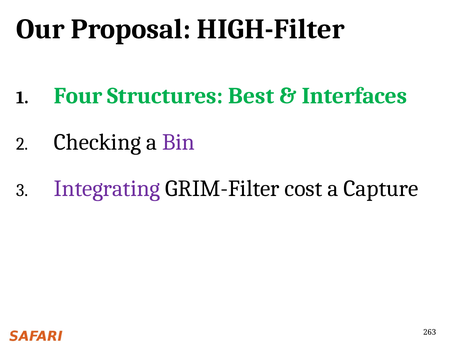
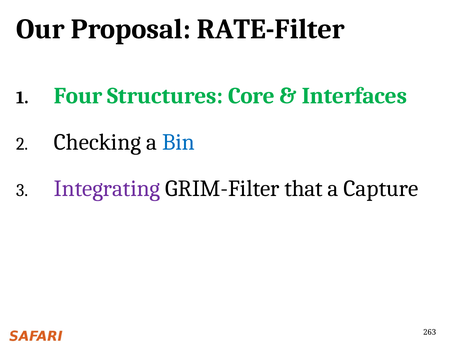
HIGH-Filter: HIGH-Filter -> RATE-Filter (271, 29)
Best: Best -> Core (251, 96)
Bin colour: purple -> blue (178, 142)
cost: cost -> that (304, 189)
